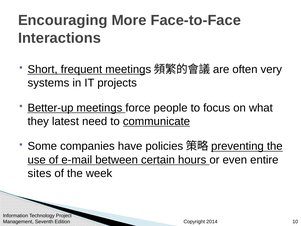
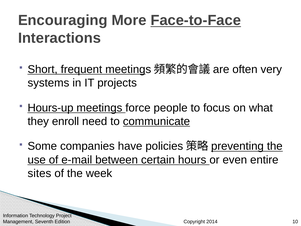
Face-to-Face underline: none -> present (196, 20)
Better-up: Better-up -> Hours-up (51, 108)
latest: latest -> enroll (66, 121)
